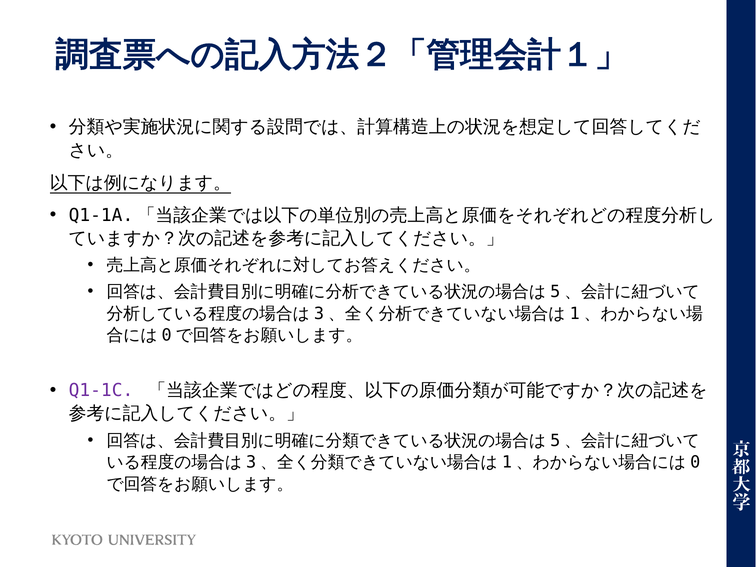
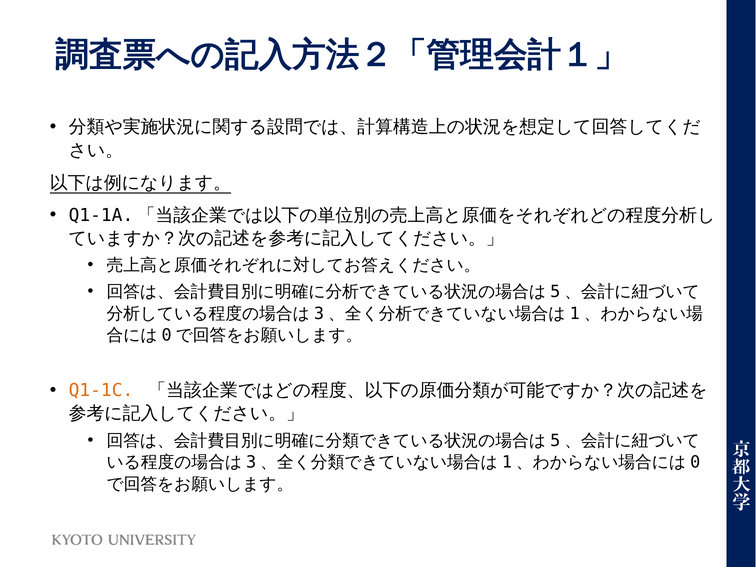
Q1-1C colour: purple -> orange (101, 390)
